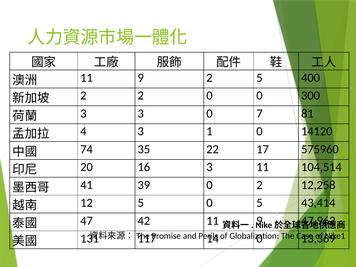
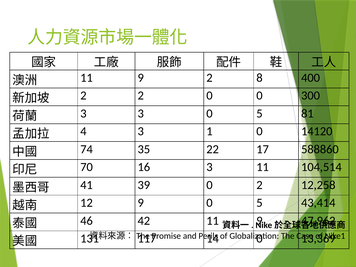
2 5: 5 -> 8 (259, 78)
3 0 7: 7 -> 5 (259, 113)
575960: 575960 -> 588860 (320, 149)
20: 20 -> 70 (87, 167)
12 5: 5 -> 9 (141, 203)
47: 47 -> 46 (87, 221)
